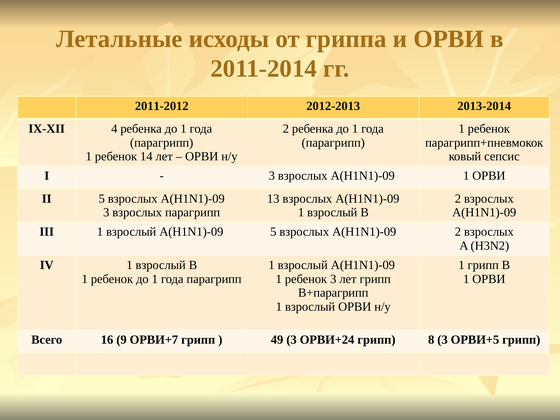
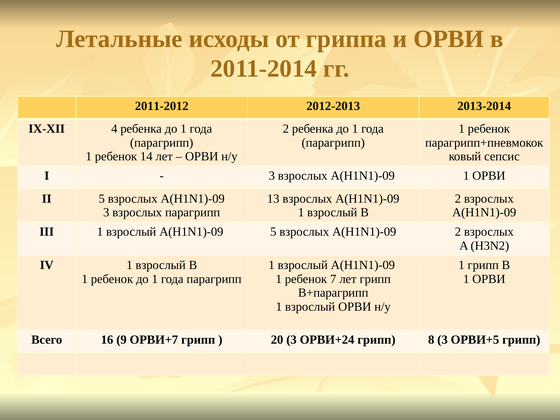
ребенок 3: 3 -> 7 (333, 279)
49: 49 -> 20 (277, 340)
